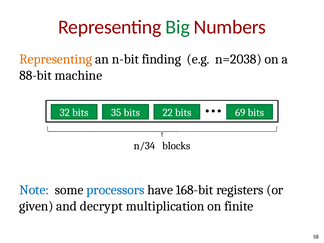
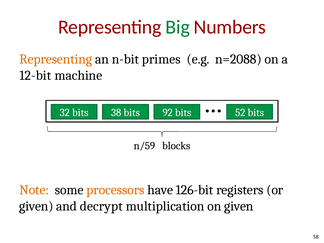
finding: finding -> primes (161, 59)
n=2038: n=2038 -> n=2088 (238, 59)
88-bit: 88-bit -> 12-bit (35, 75)
35: 35 -> 38 (116, 113)
22: 22 -> 92 (168, 113)
69: 69 -> 52 (240, 113)
n/34: n/34 -> n/59 (144, 146)
Note colour: blue -> orange (34, 190)
processors colour: blue -> orange (115, 190)
168-bit: 168-bit -> 126-bit (195, 190)
on finite: finite -> given (239, 206)
